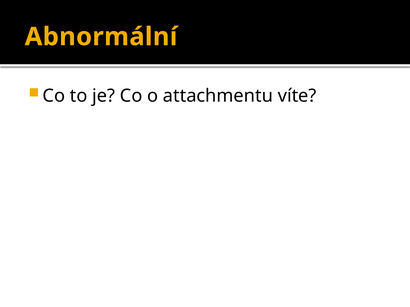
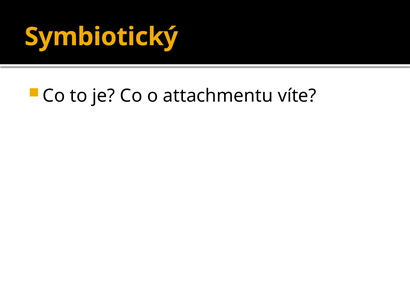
Abnormální: Abnormální -> Symbiotický (101, 37)
